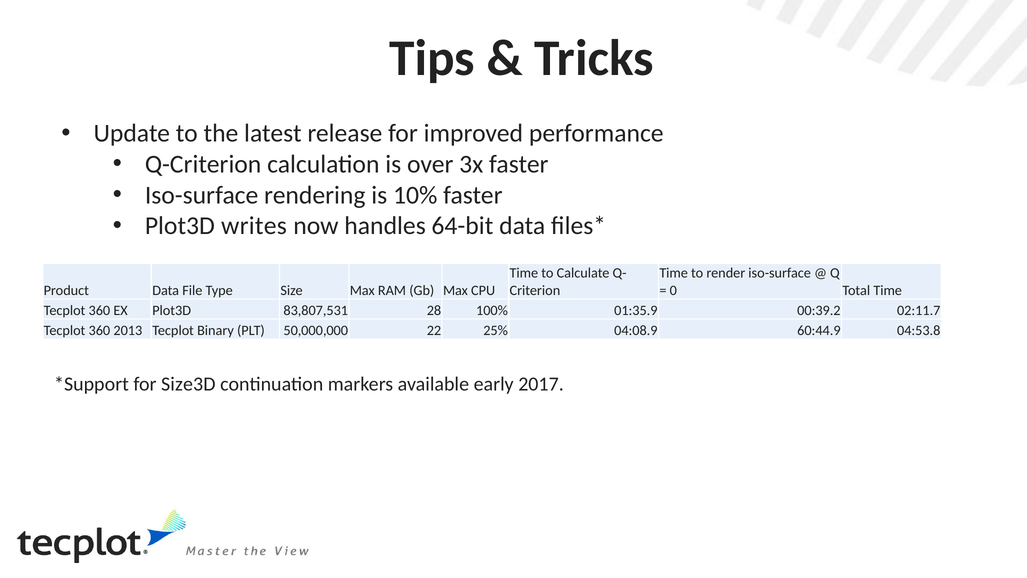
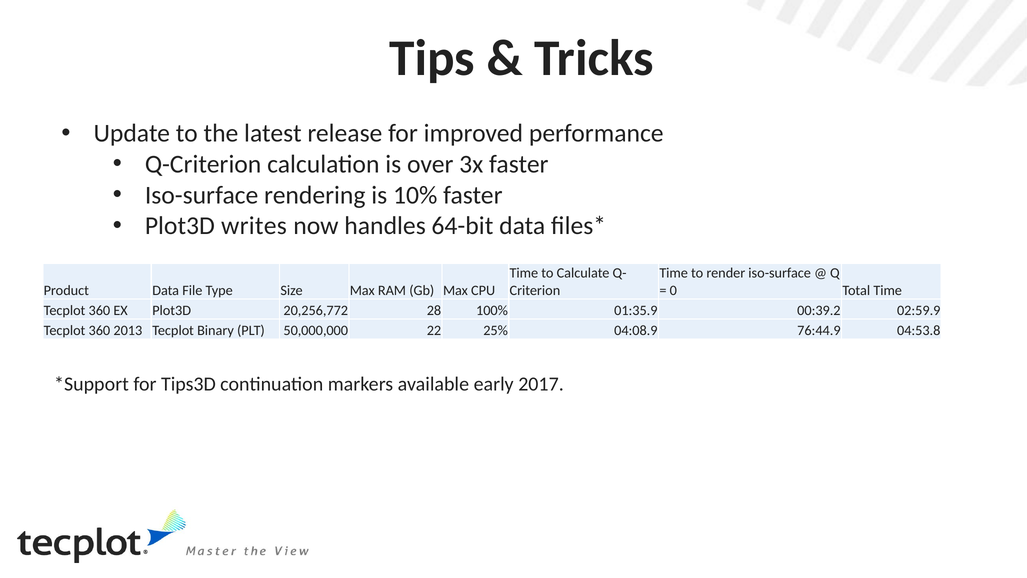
83,807,531: 83,807,531 -> 20,256,772 (316, 310)
02:11.7: 02:11.7 -> 02:59.9 (919, 310)
60:44.9: 60:44.9 -> 76:44.9 (819, 331)
Size3D: Size3D -> Tips3D (188, 384)
